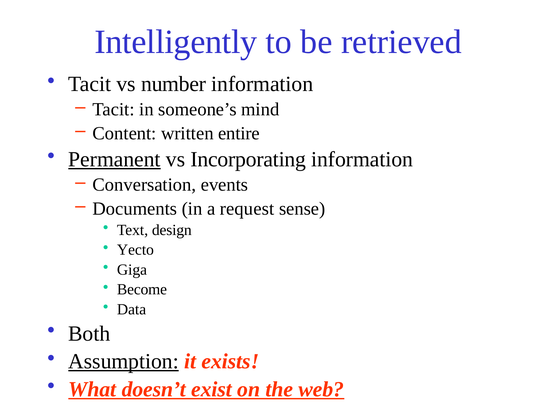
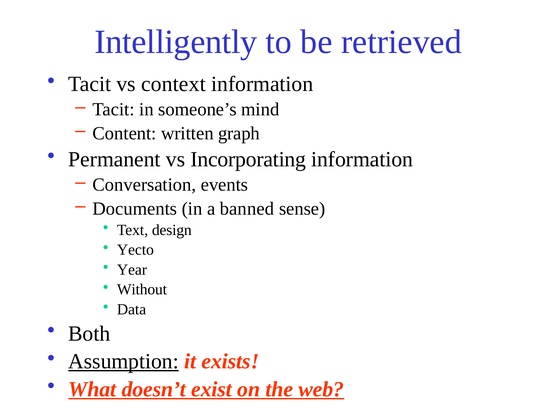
number: number -> context (173, 84)
entire: entire -> graph (239, 133)
Permanent underline: present -> none (114, 159)
request: request -> banned (247, 208)
Giga: Giga -> Year (132, 270)
Become: Become -> Without (142, 289)
